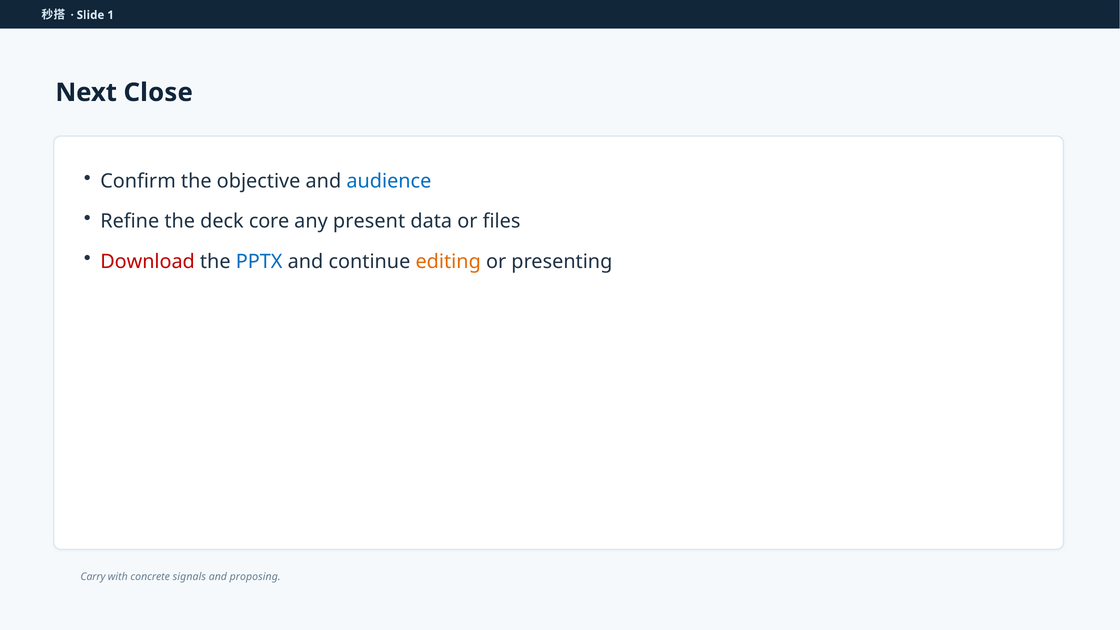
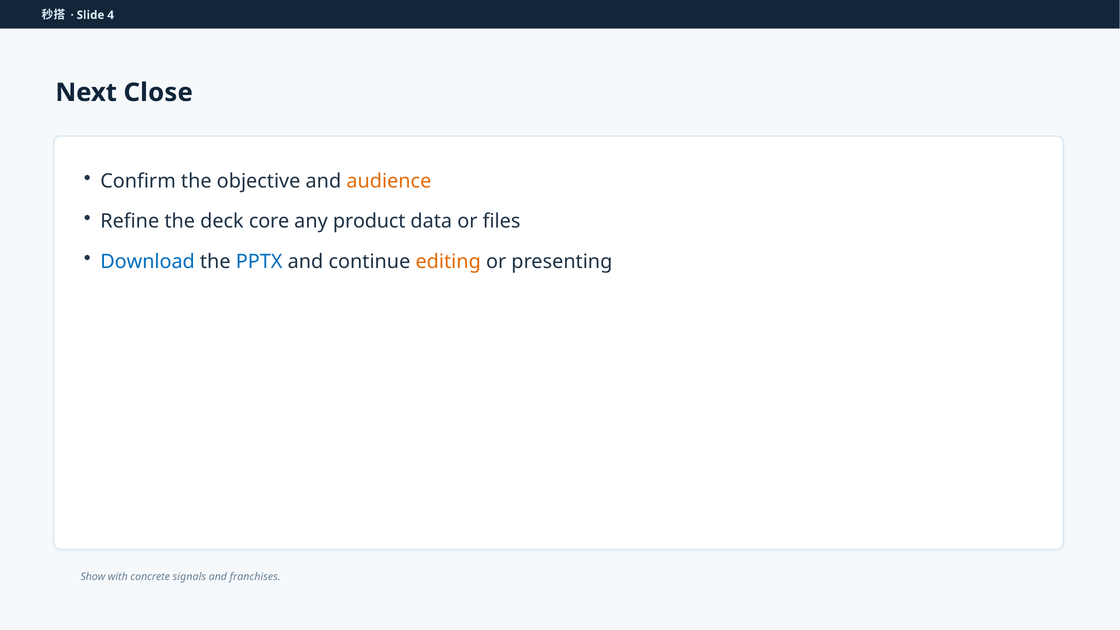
1: 1 -> 4 (111, 15)
audience colour: blue -> orange (389, 181)
present: present -> product (369, 221)
Download colour: red -> blue (148, 262)
Carry: Carry -> Show (93, 577)
proposing: proposing -> franchises (255, 577)
